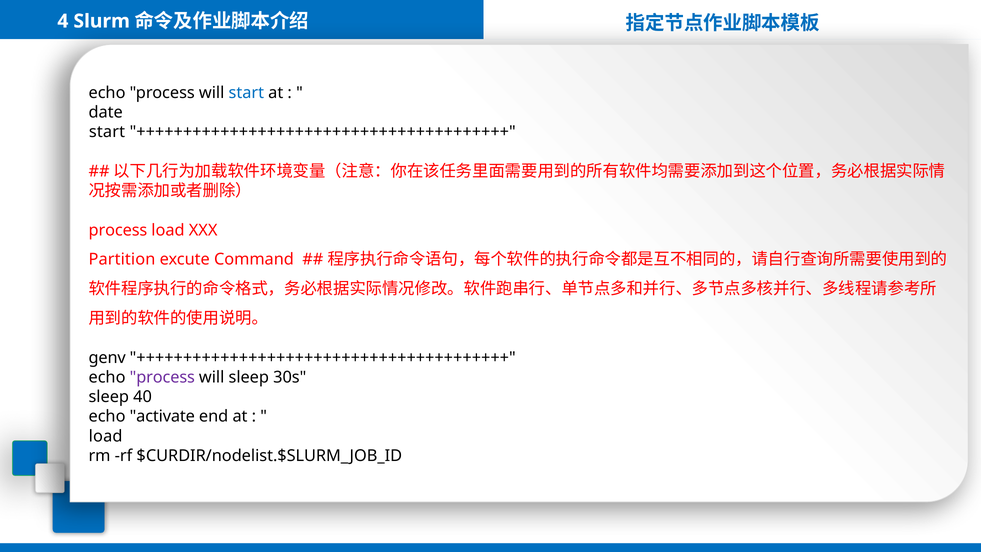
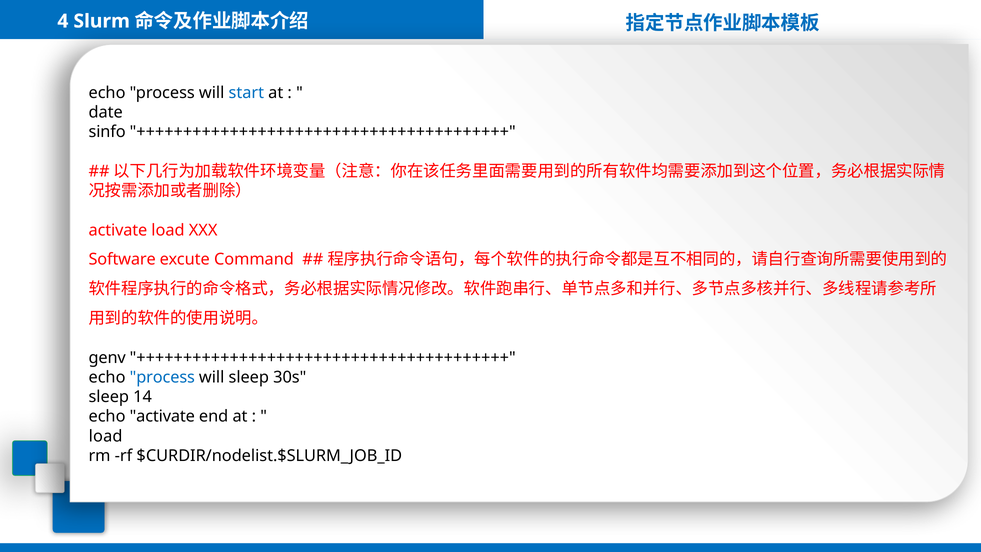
start: start -> sinfo (107, 132)
process: process -> activate (118, 230)
Partition: Partition -> Software (122, 260)
process colour: purple -> blue (162, 377)
40: 40 -> 14 (143, 397)
